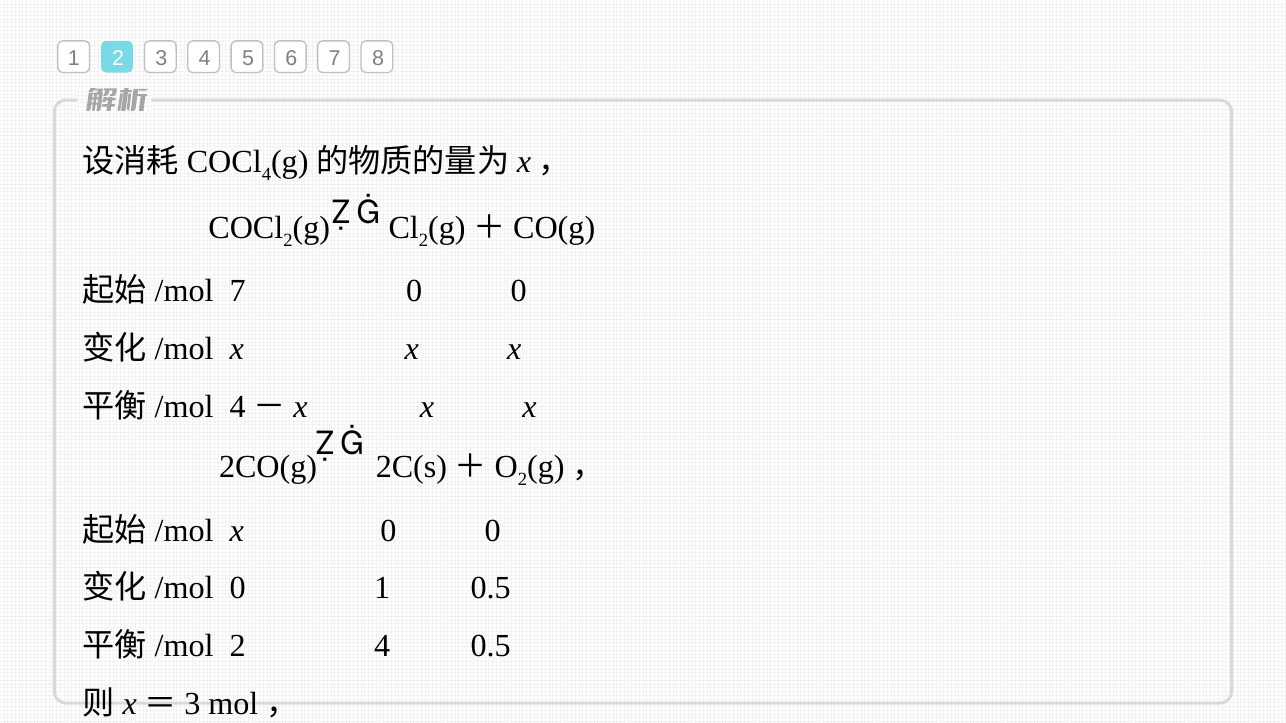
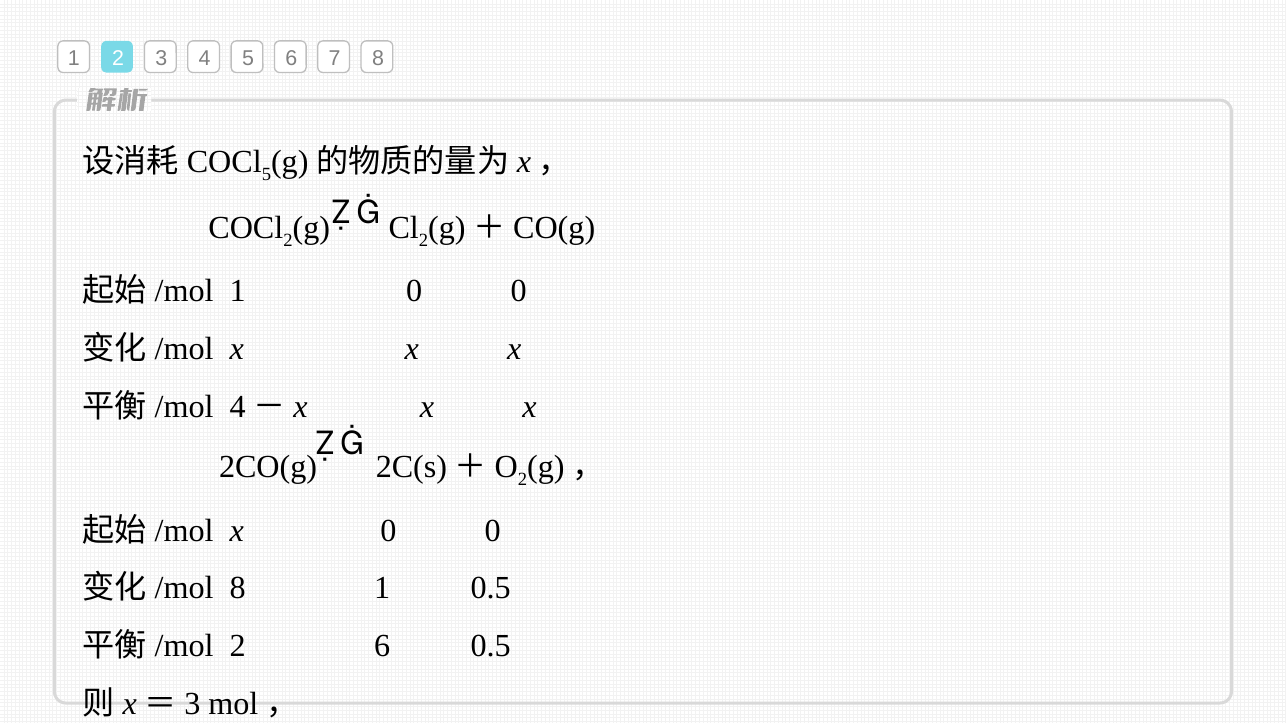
4: 4 -> 5 (266, 175)
7: 7 -> 1 (238, 291)
0: 0 -> 8 (238, 589)
2 4: 4 -> 6 (382, 646)
